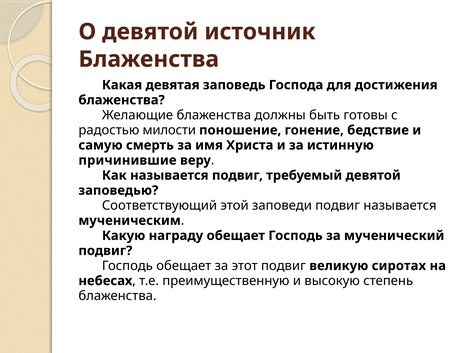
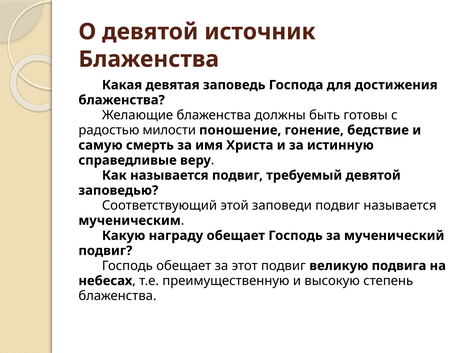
причинившие: причинившие -> справедливые (128, 160)
сиротах: сиротах -> подвига (399, 265)
